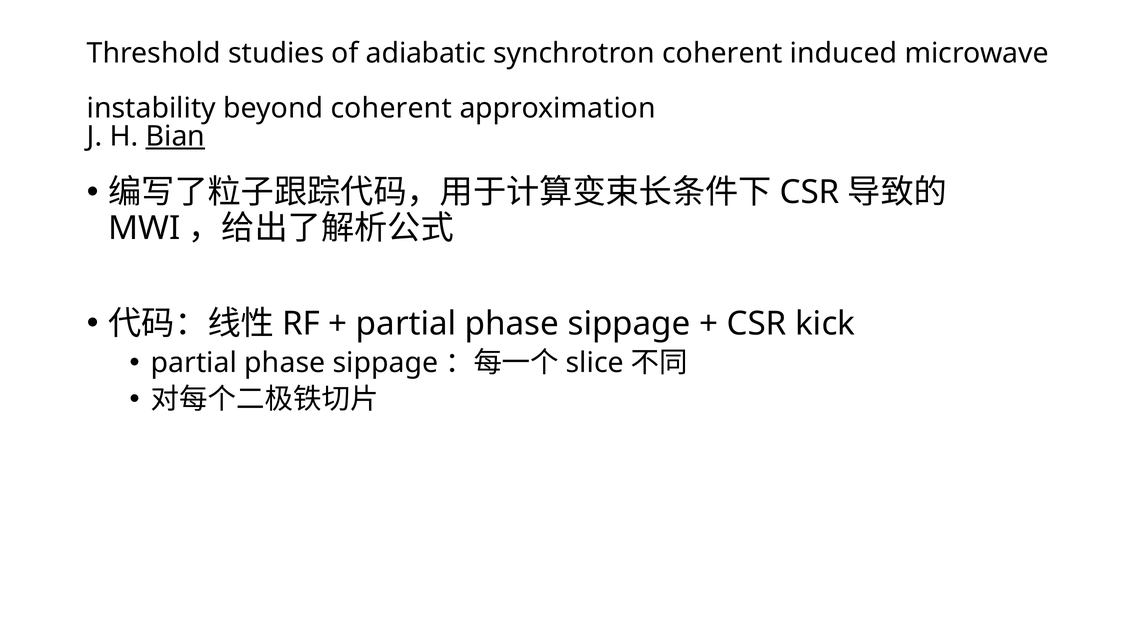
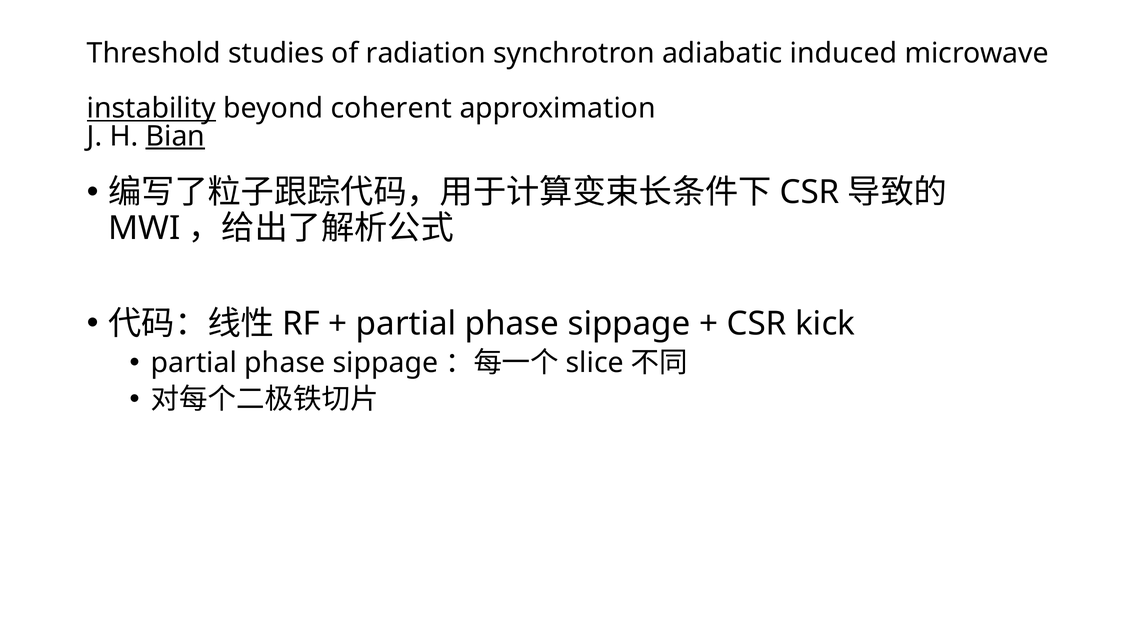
adiabatic: adiabatic -> radiation (426, 53)
synchrotron coherent: coherent -> adiabatic (722, 53)
instability underline: none -> present (151, 109)
